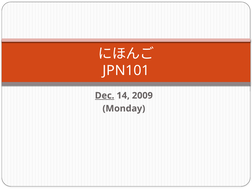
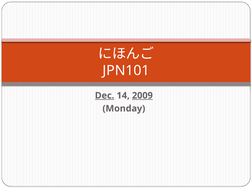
2009 underline: none -> present (142, 96)
